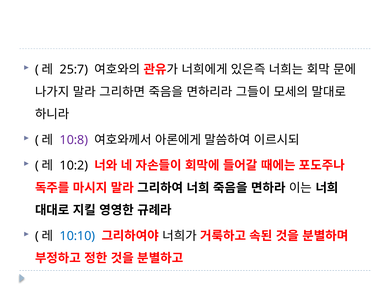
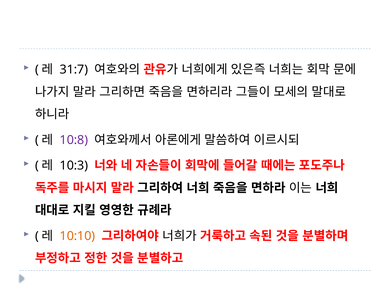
25:7: 25:7 -> 31:7 (74, 70)
10:2: 10:2 -> 10:3 (74, 166)
10:10 colour: blue -> orange (77, 236)
